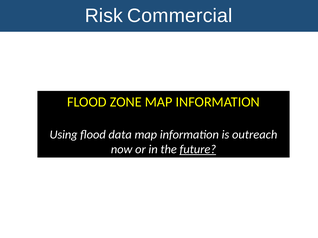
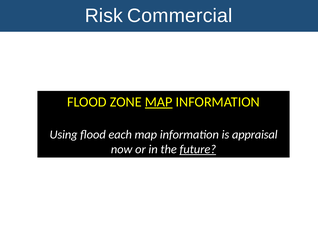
MAP underline: none -> present (159, 102)
data: data -> each (120, 135)
outreach: outreach -> appraisal (255, 135)
